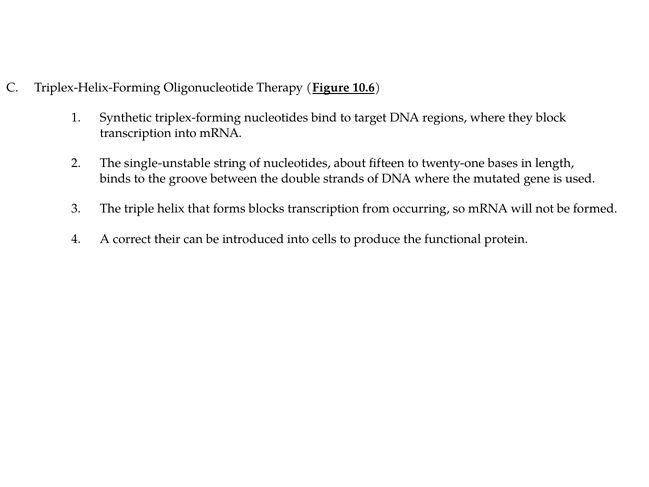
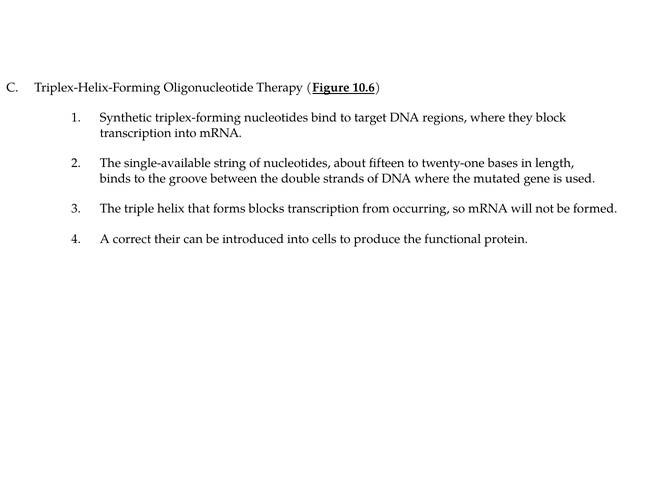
single-unstable: single-unstable -> single-available (167, 163)
